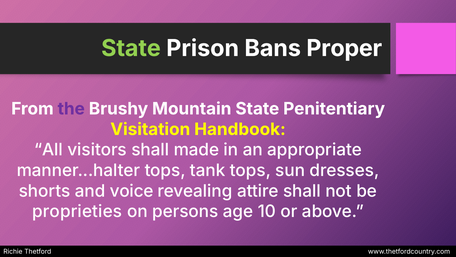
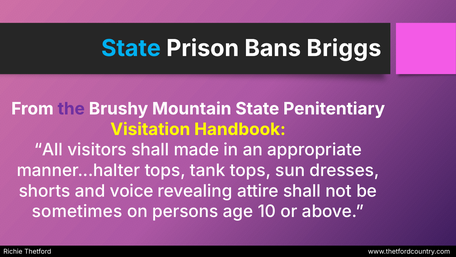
State colour: light green -> light blue (131, 48)
Proper: Proper -> Briggs (344, 48)
proprieties: proprieties -> sometimes (77, 211)
